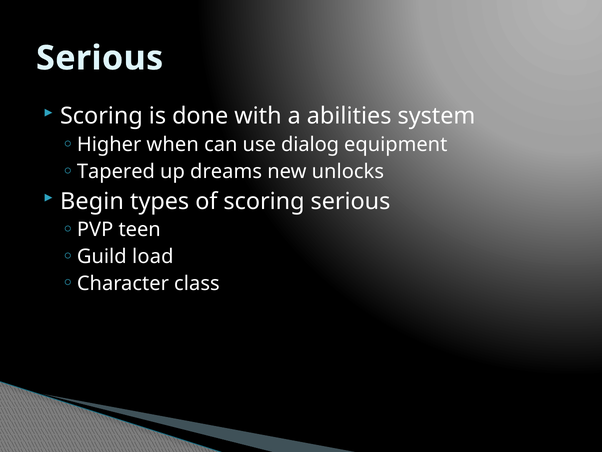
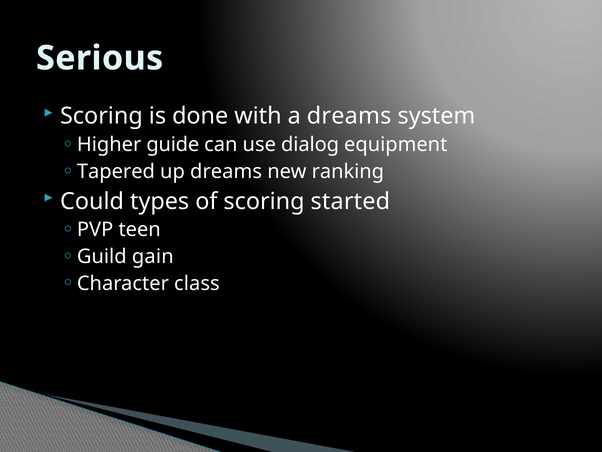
a abilities: abilities -> dreams (349, 116)
when: when -> guide (173, 145)
unlocks: unlocks -> ranking (348, 171)
Begin: Begin -> Could (92, 201)
scoring serious: serious -> started (350, 201)
load: load -> gain (153, 256)
